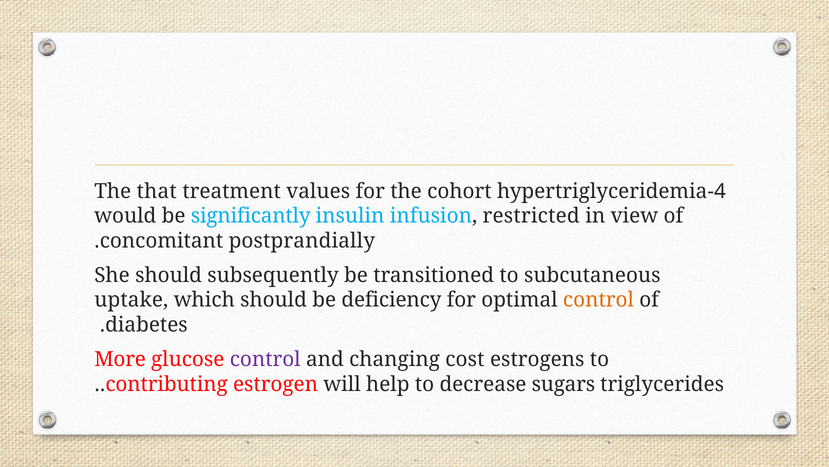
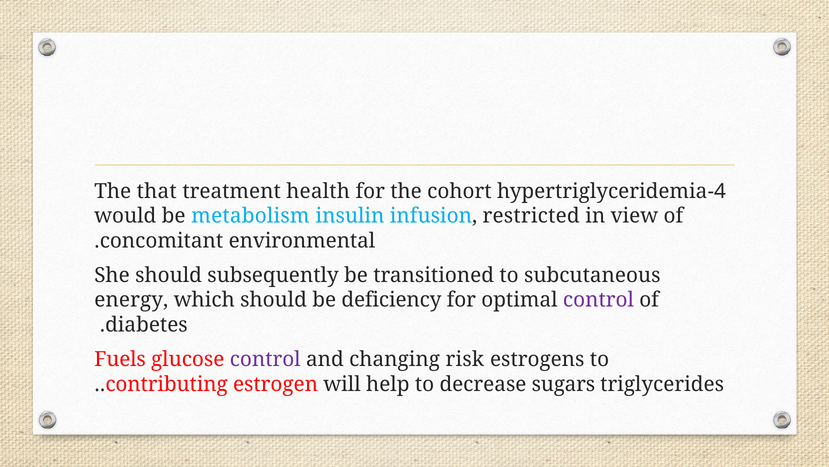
values: values -> health (318, 191)
significantly: significantly -> metabolism (250, 216)
postprandially: postprandially -> environmental (302, 241)
uptake: uptake -> energy (131, 300)
control colour: orange -> purple (598, 300)
More: More -> Fuels (120, 359)
cost: cost -> risk (465, 359)
